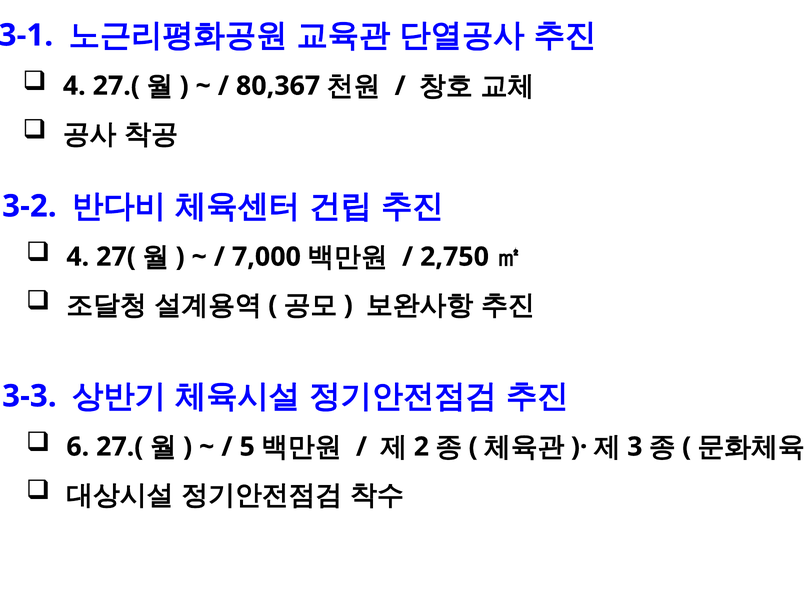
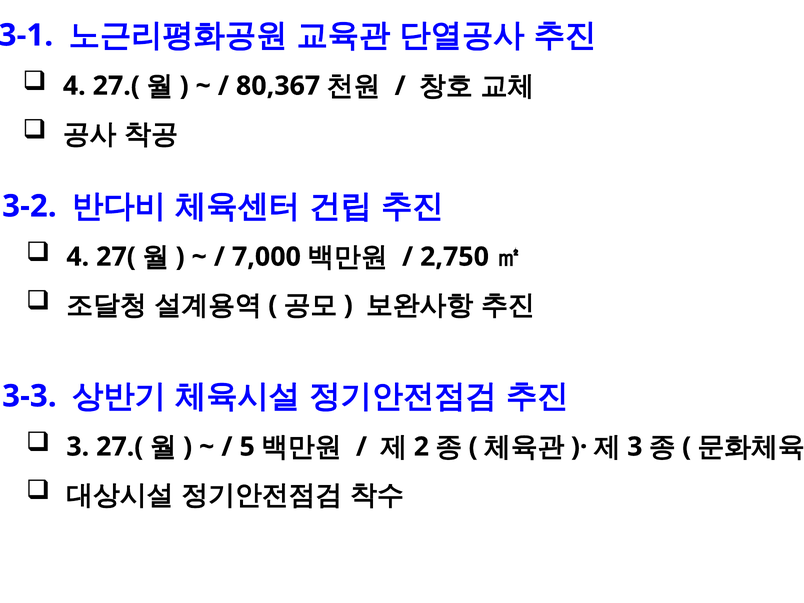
6: 6 -> 3 (78, 447)
